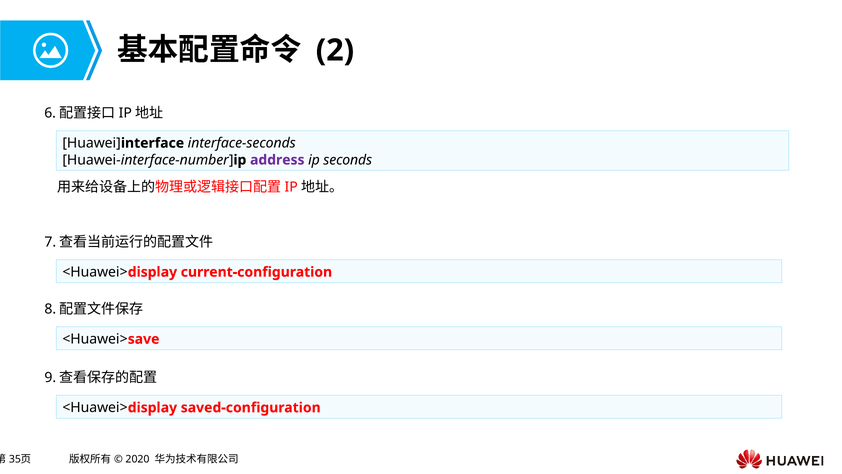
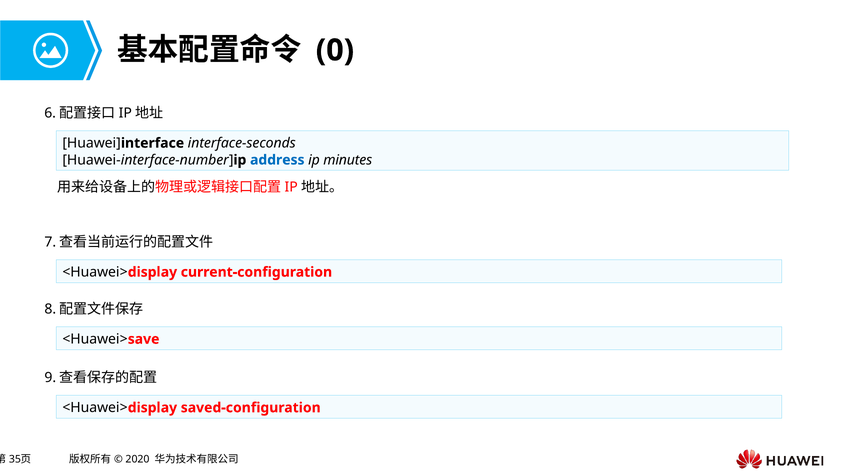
2: 2 -> 0 (335, 50)
address colour: purple -> blue (277, 160)
seconds: seconds -> minutes (348, 160)
